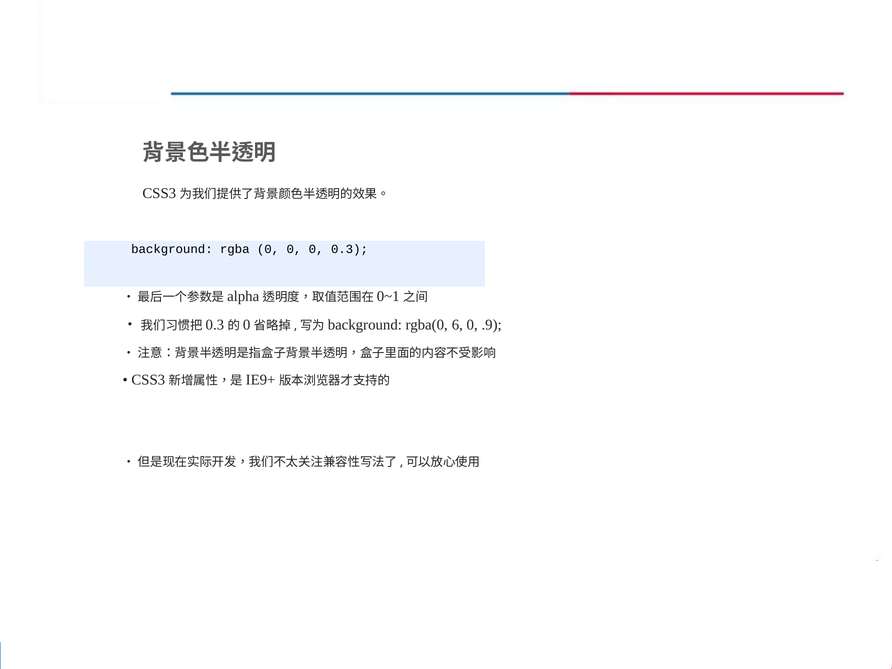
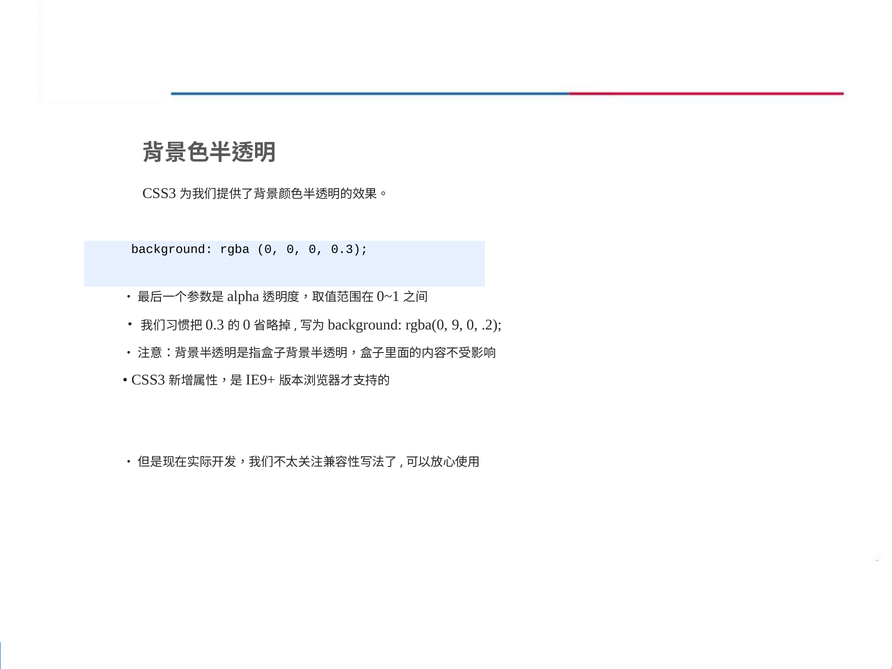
6: 6 -> 9 (457, 325)
.9: .9 -> .2 (492, 325)
